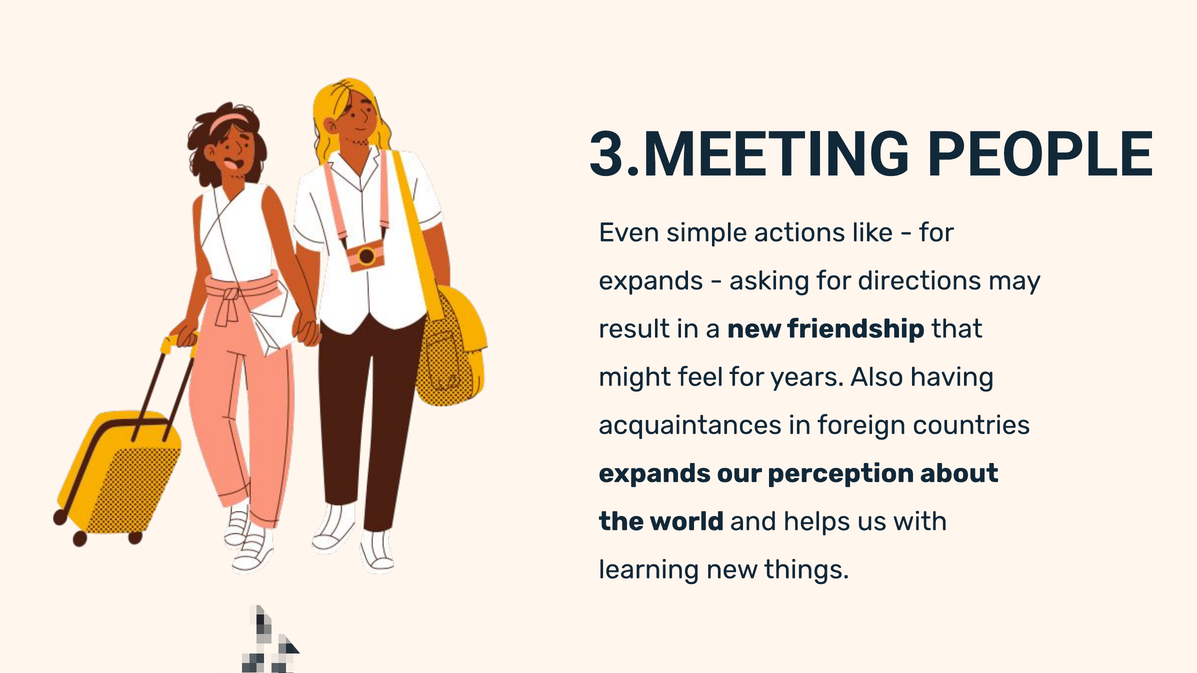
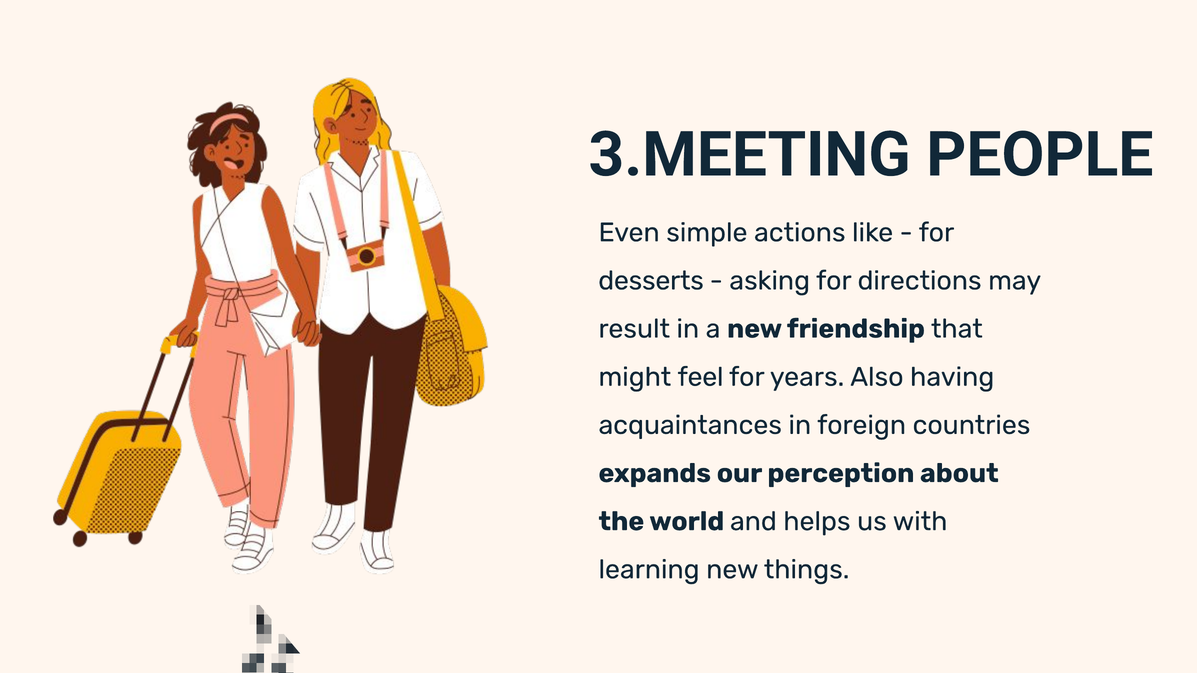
expands: expands -> desserts (651, 281)
